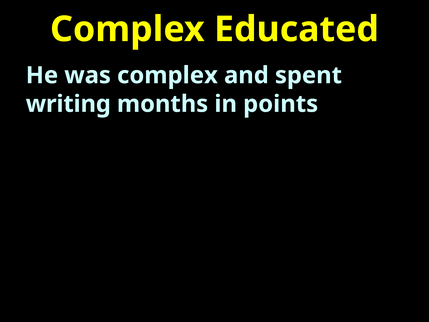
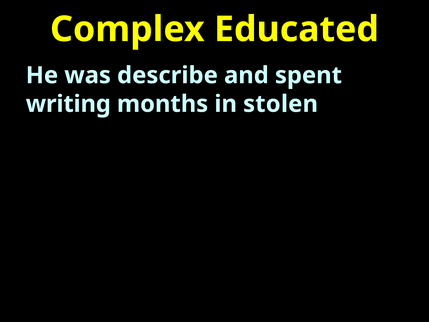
was complex: complex -> describe (167, 75)
points: points -> stolen (281, 104)
